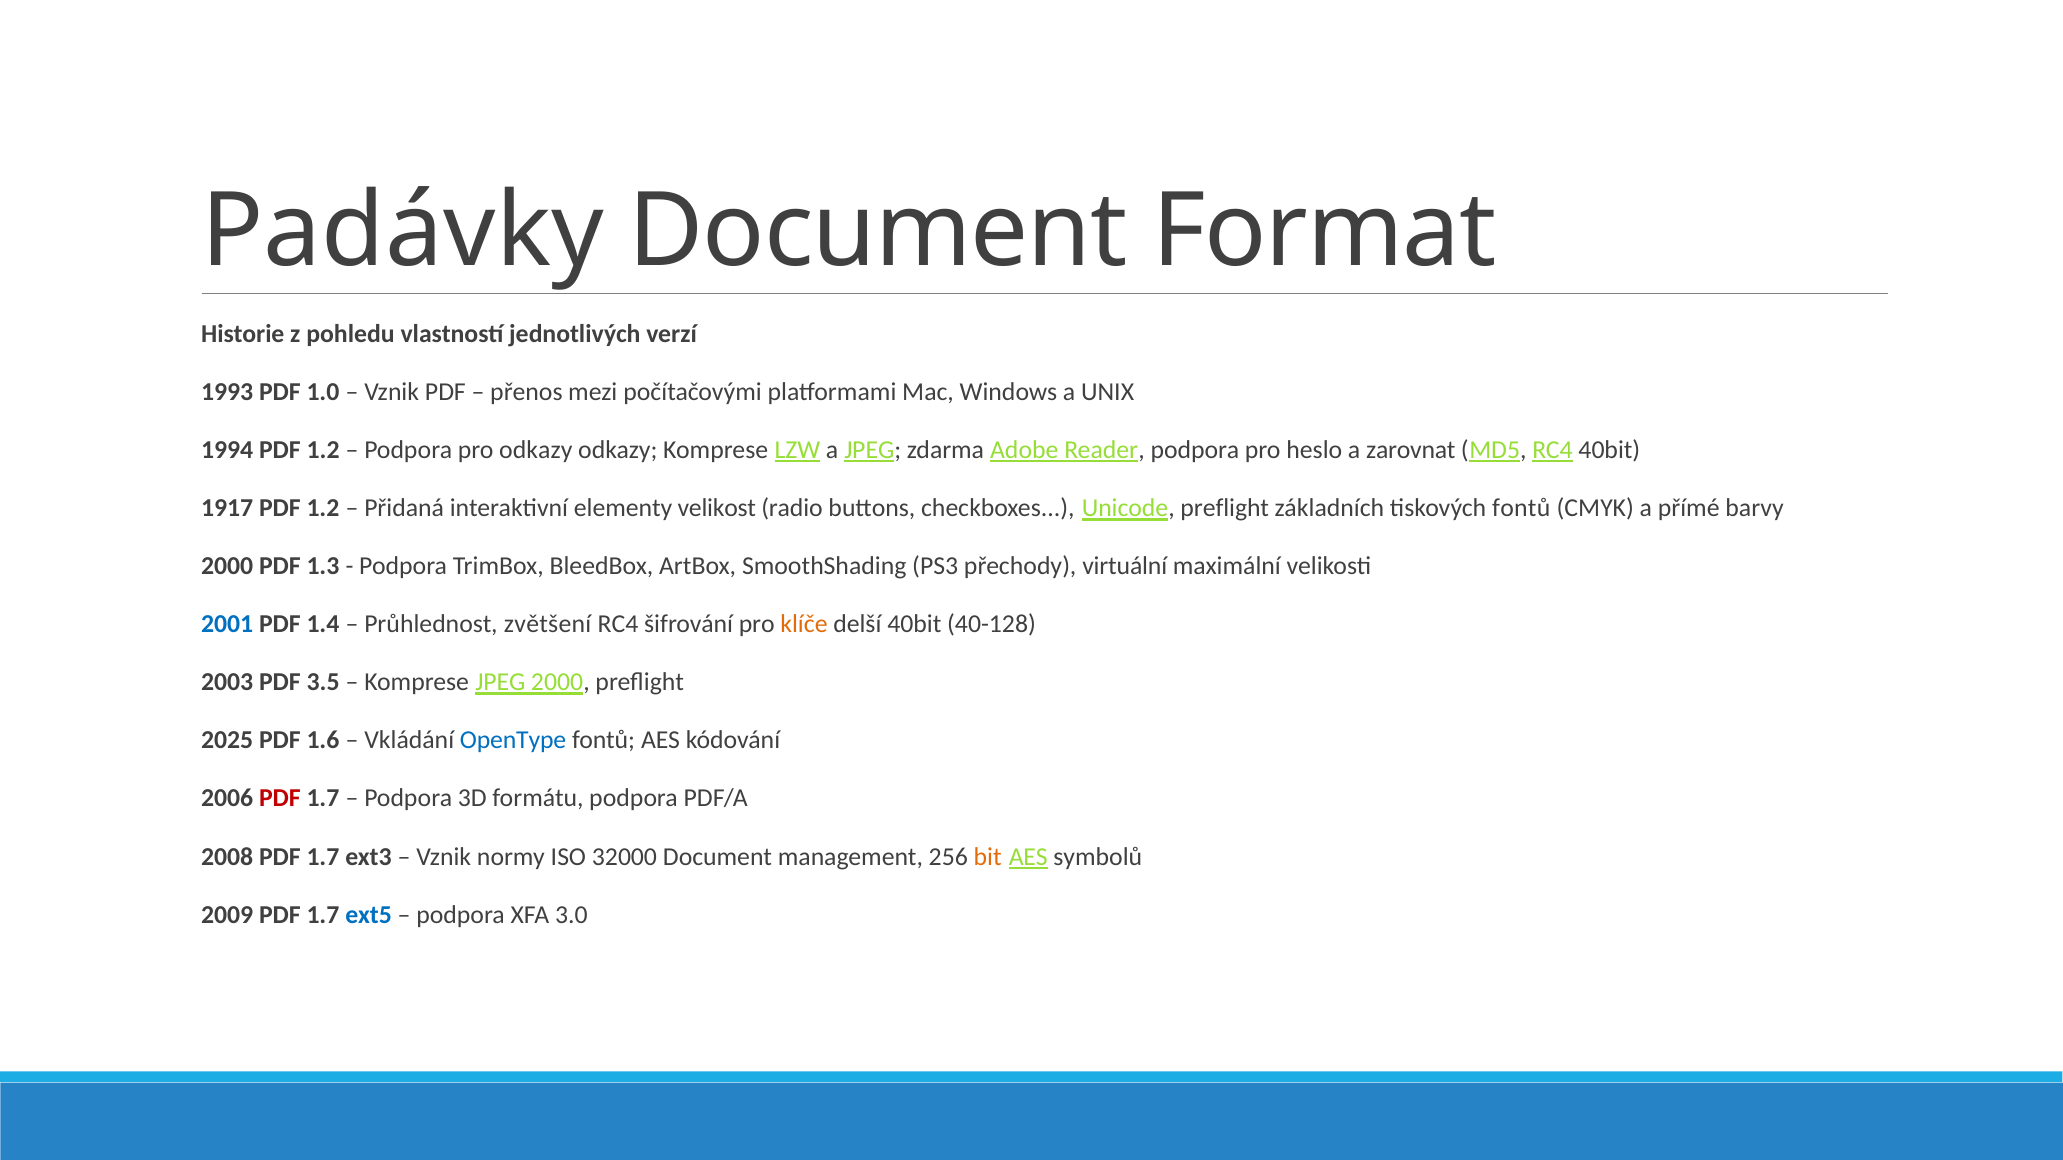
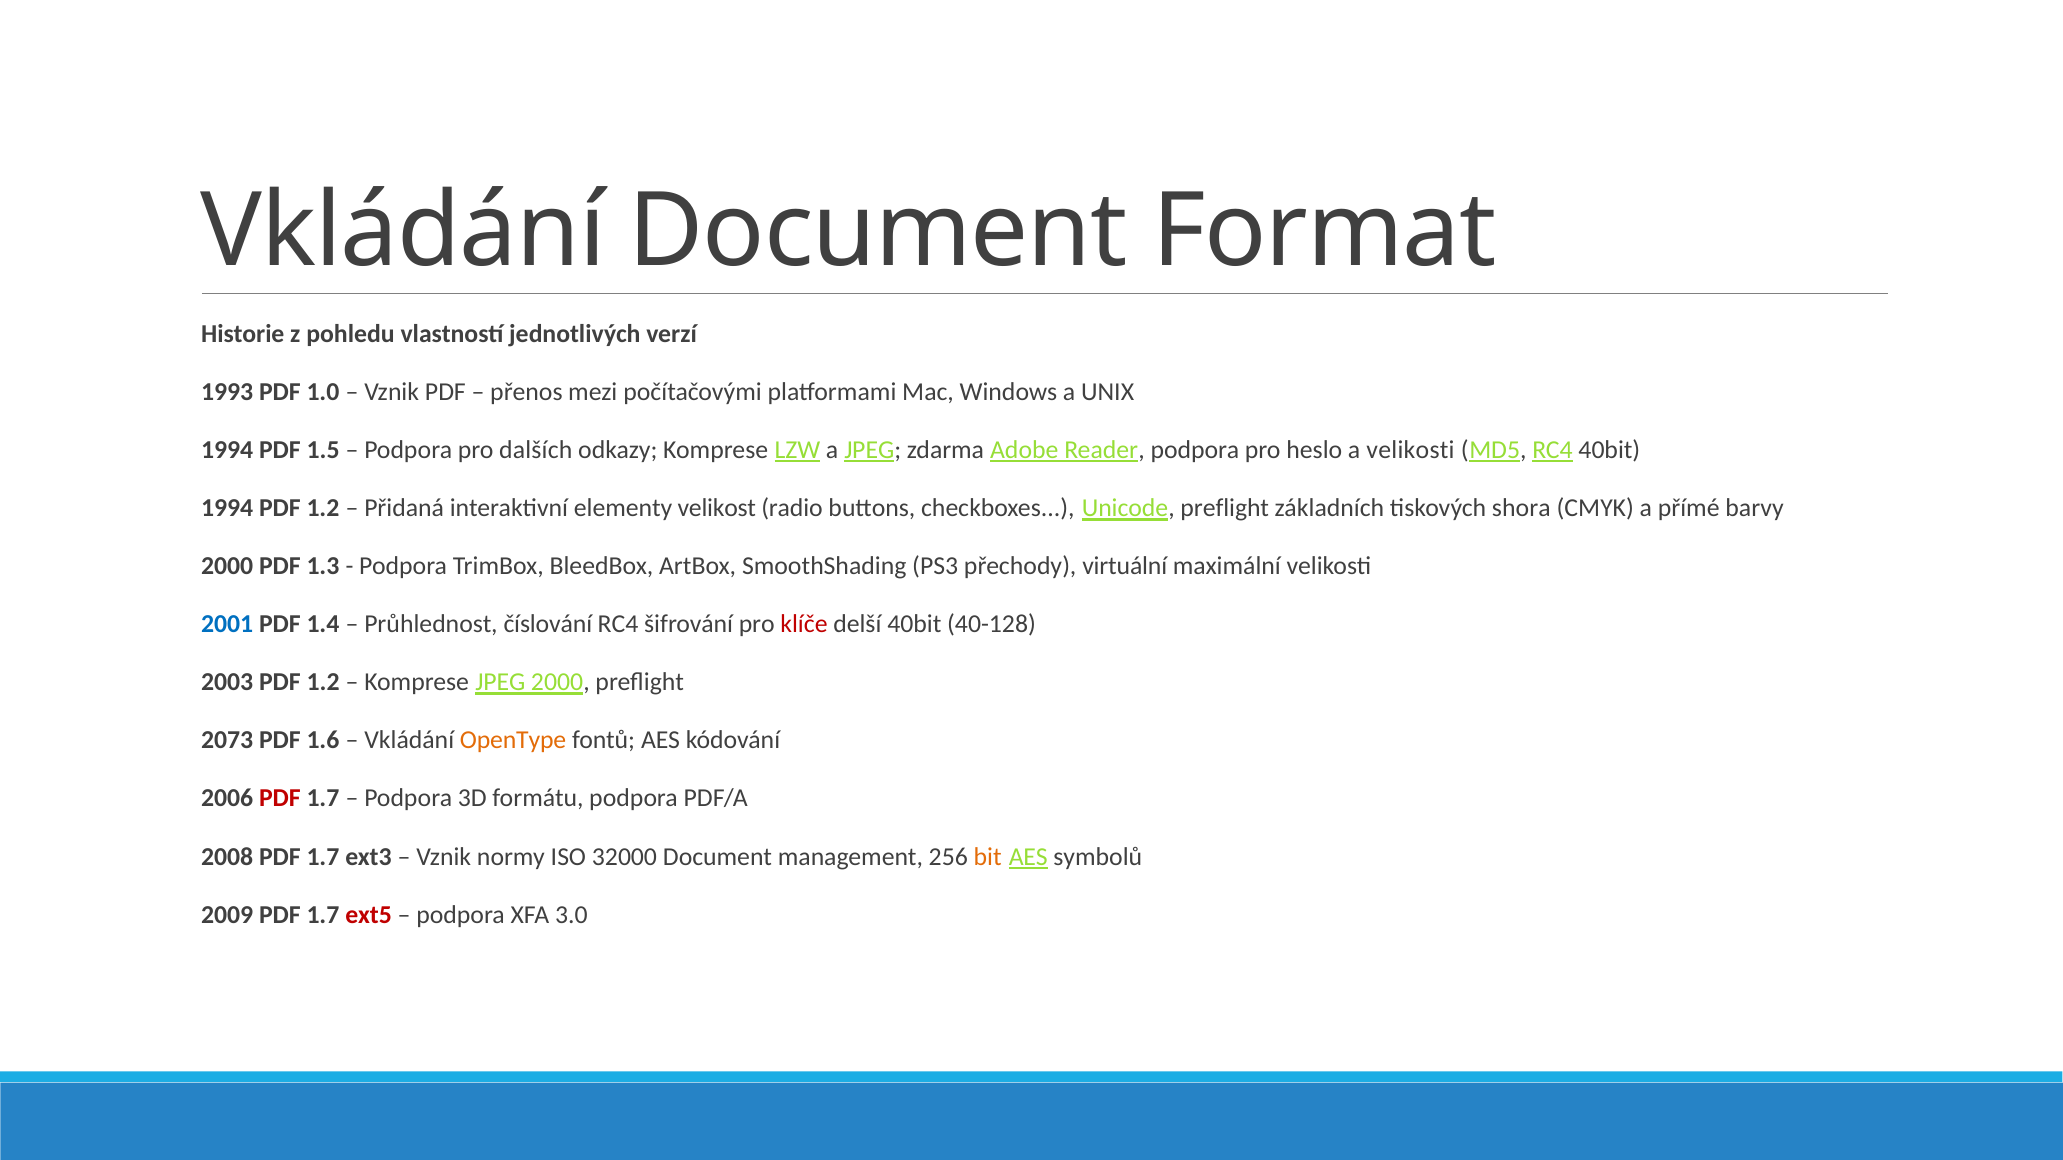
Padávky: Padávky -> Vkládání (403, 231)
1994 PDF 1.2: 1.2 -> 1.5 (323, 450)
pro odkazy: odkazy -> dalších (536, 450)
a zarovnat: zarovnat -> velikosti (1411, 450)
1917: 1917 -> 1994 (227, 508)
tiskových fontů: fontů -> shora (1521, 508)
zvětšení: zvětšení -> číslování (548, 624)
klíče colour: orange -> red (804, 624)
2003 PDF 3.5: 3.5 -> 1.2 (323, 683)
2025: 2025 -> 2073 (227, 741)
OpenType colour: blue -> orange (513, 741)
ext5 colour: blue -> red (369, 915)
